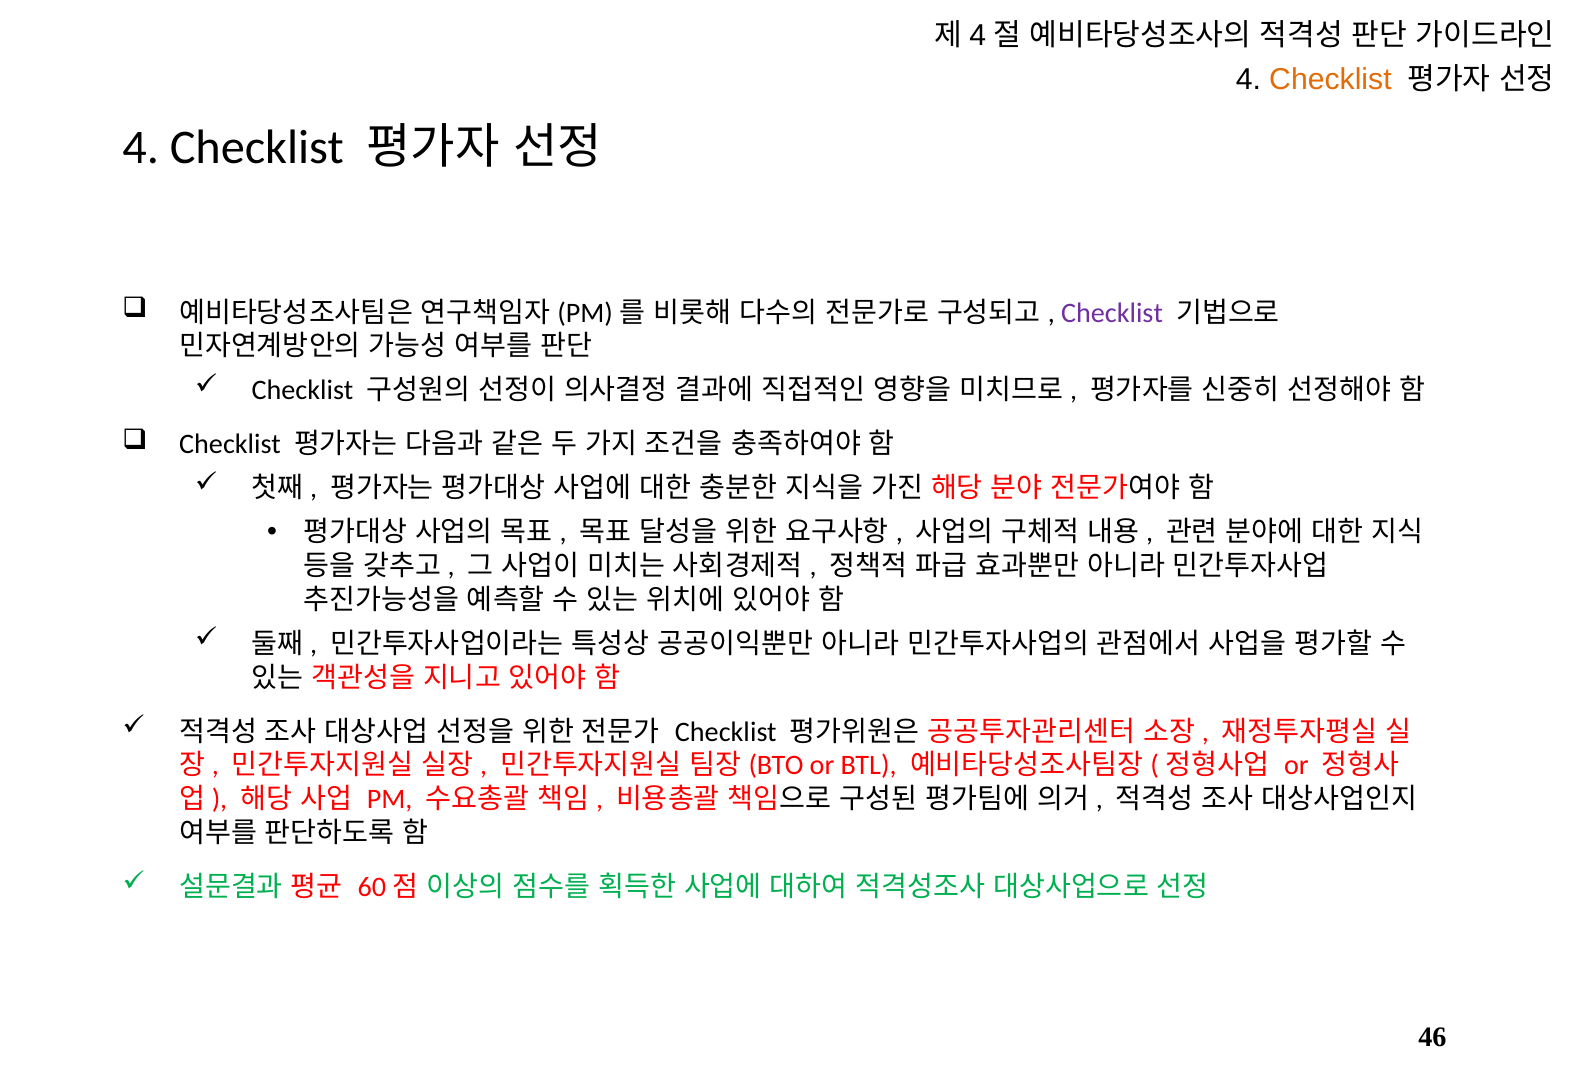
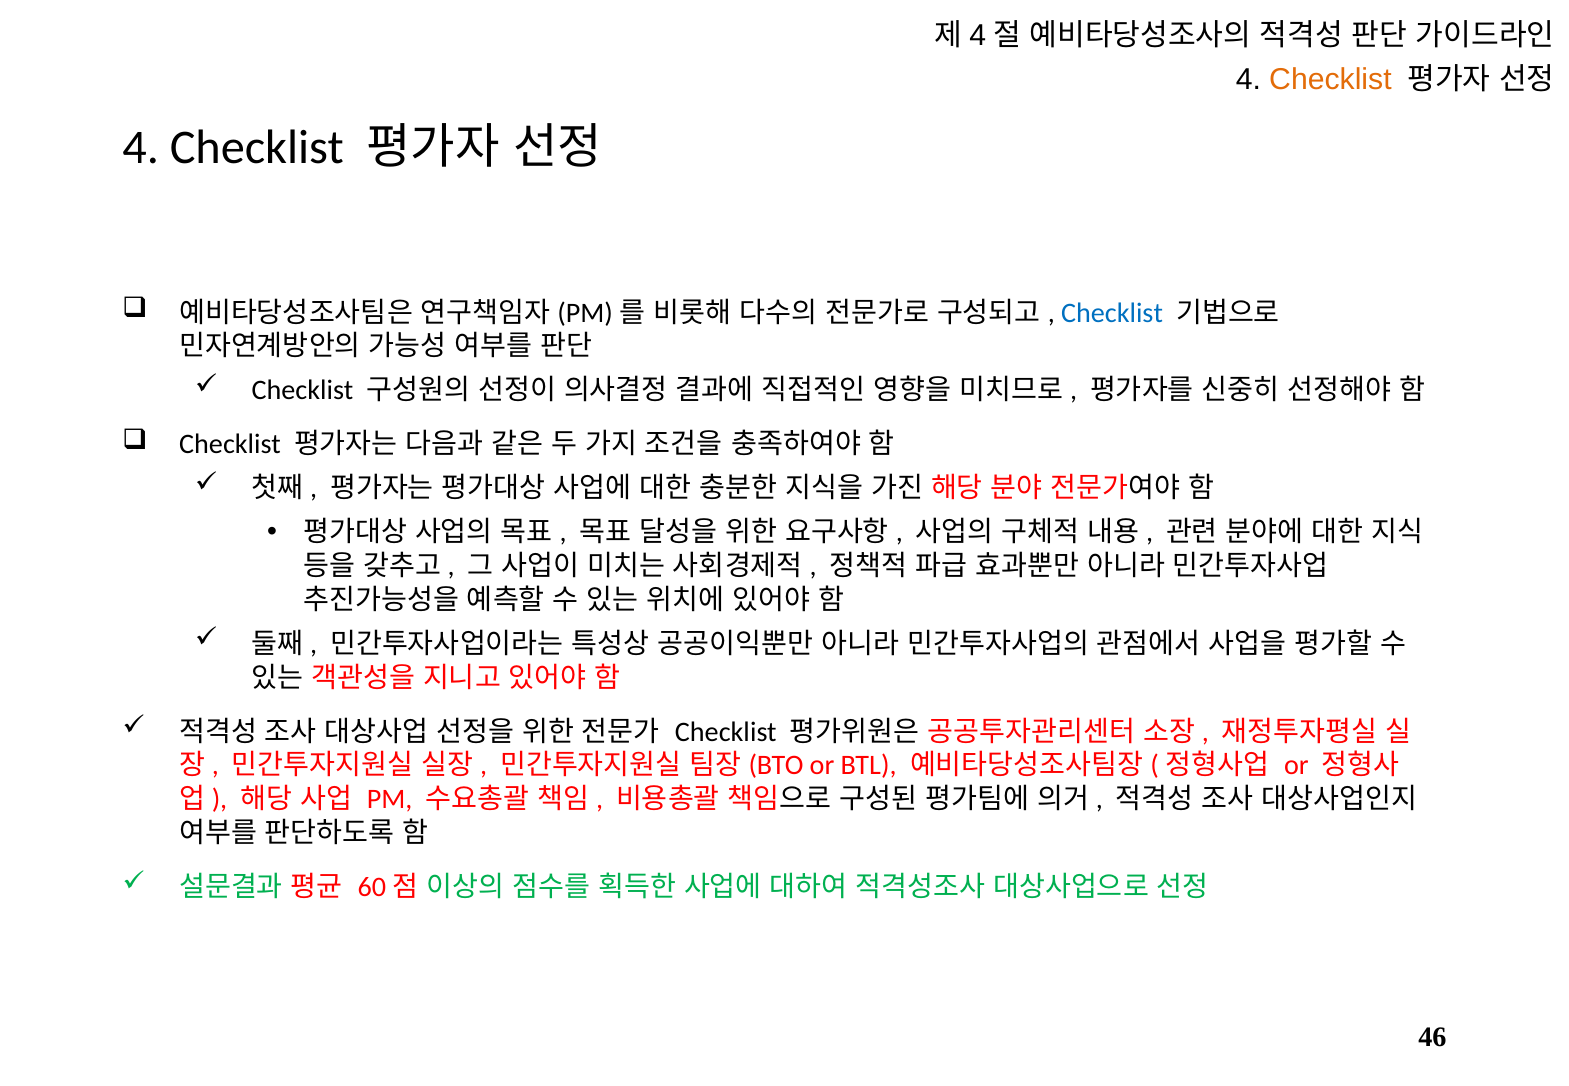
Checklist colour: purple -> blue (1112, 313)
